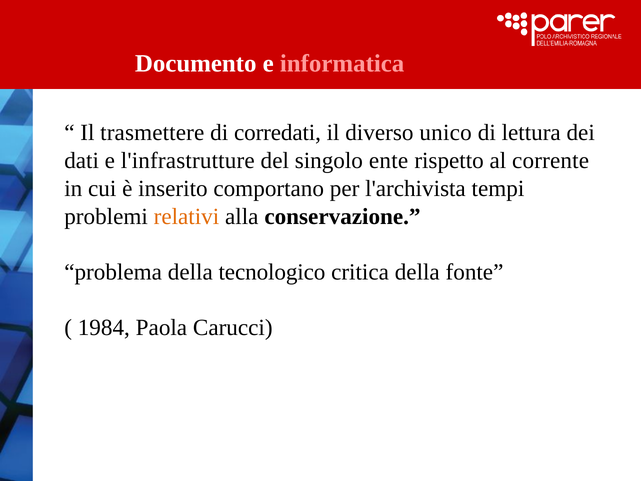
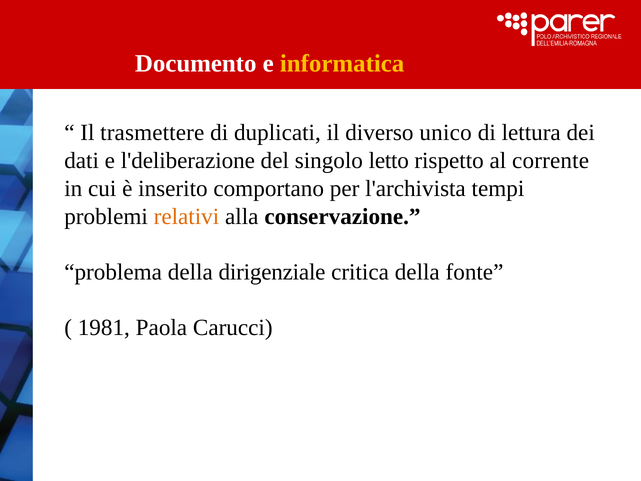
informatica colour: pink -> yellow (342, 64)
corredati: corredati -> duplicati (277, 133)
l'infrastrutture: l'infrastrutture -> l'deliberazione (188, 161)
ente: ente -> letto (389, 161)
tecnologico: tecnologico -> dirigenziale (272, 272)
1984: 1984 -> 1981 (104, 327)
